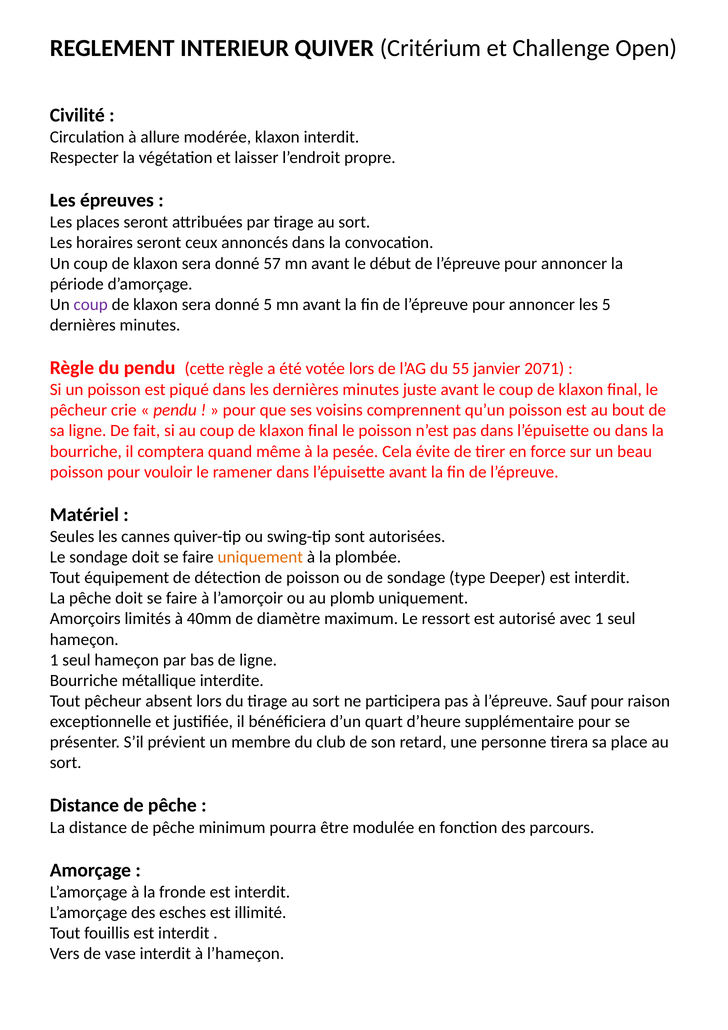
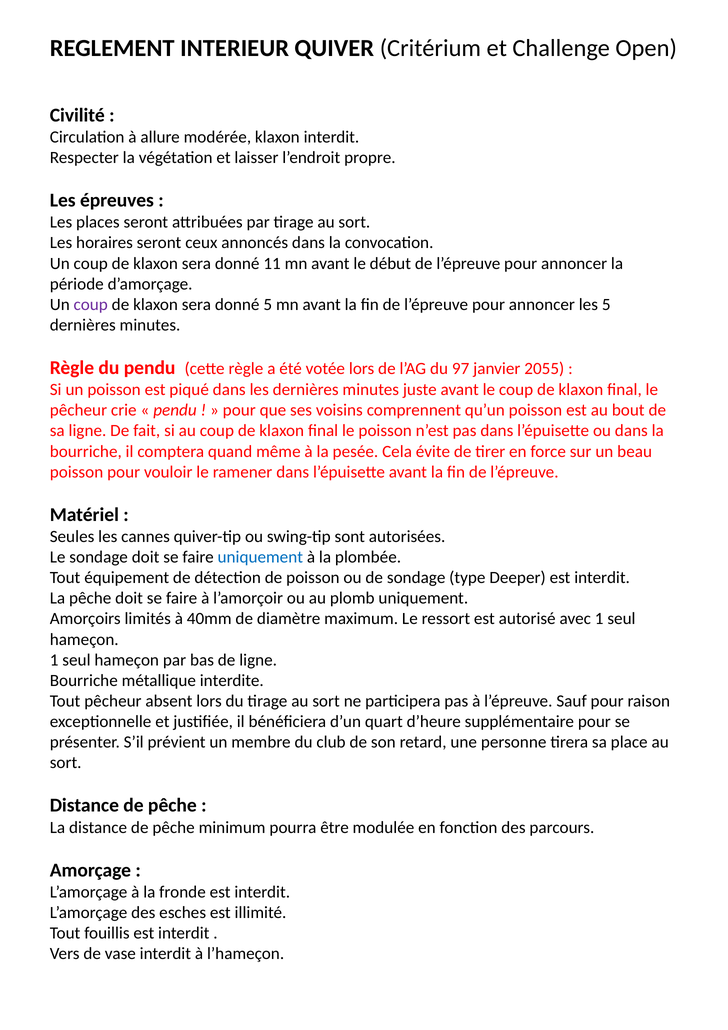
57: 57 -> 11 (272, 263)
55: 55 -> 97 (461, 368)
2071: 2071 -> 2055 (544, 368)
uniquement colour: orange -> blue (260, 557)
